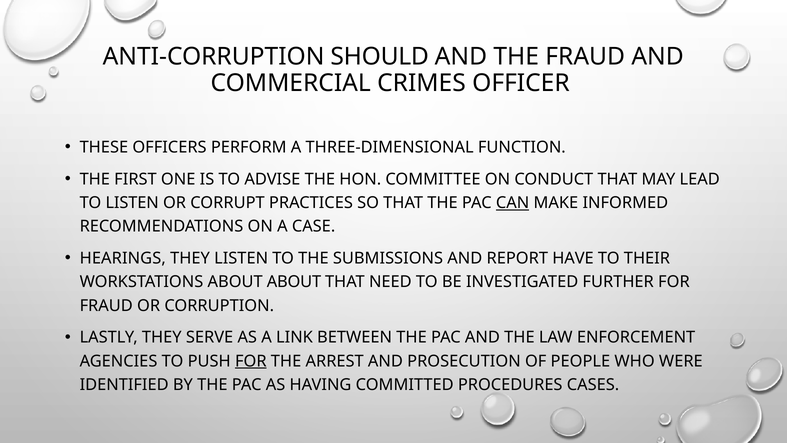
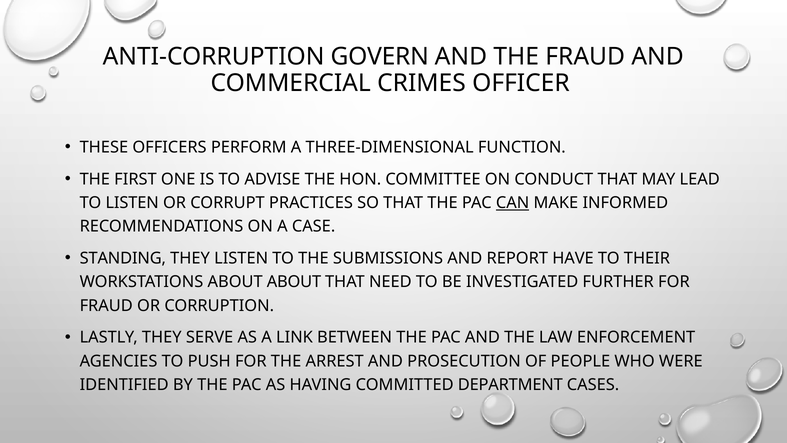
SHOULD: SHOULD -> GOVERN (380, 56)
HEARINGS: HEARINGS -> STANDING (123, 258)
FOR underline: present -> none (251, 361)
PROCEDURES: PROCEDURES -> DEPARTMENT (510, 385)
